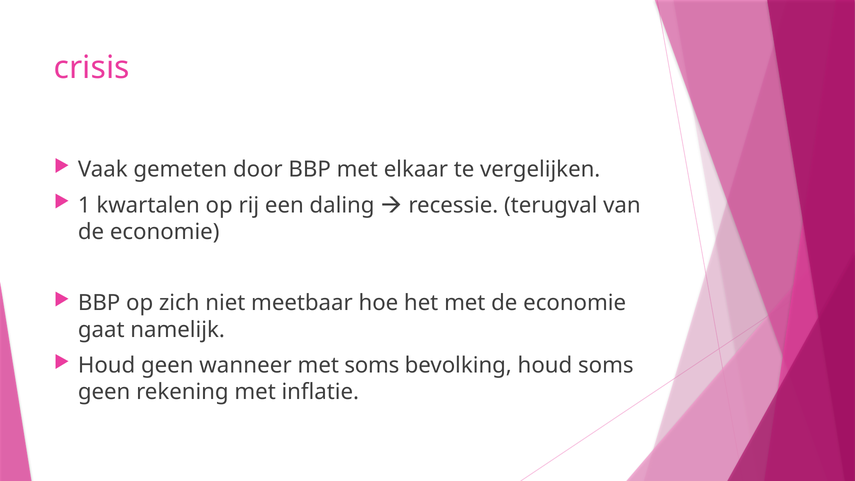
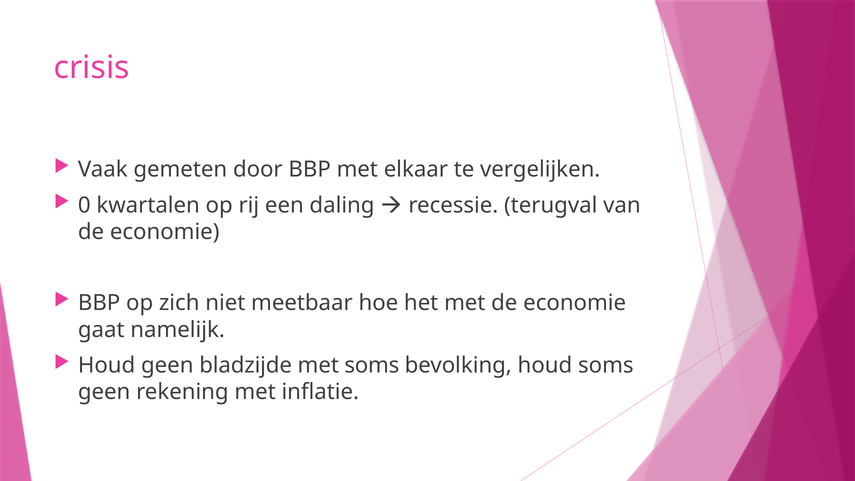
1: 1 -> 0 (84, 205)
wanneer: wanneer -> bladzijde (246, 365)
